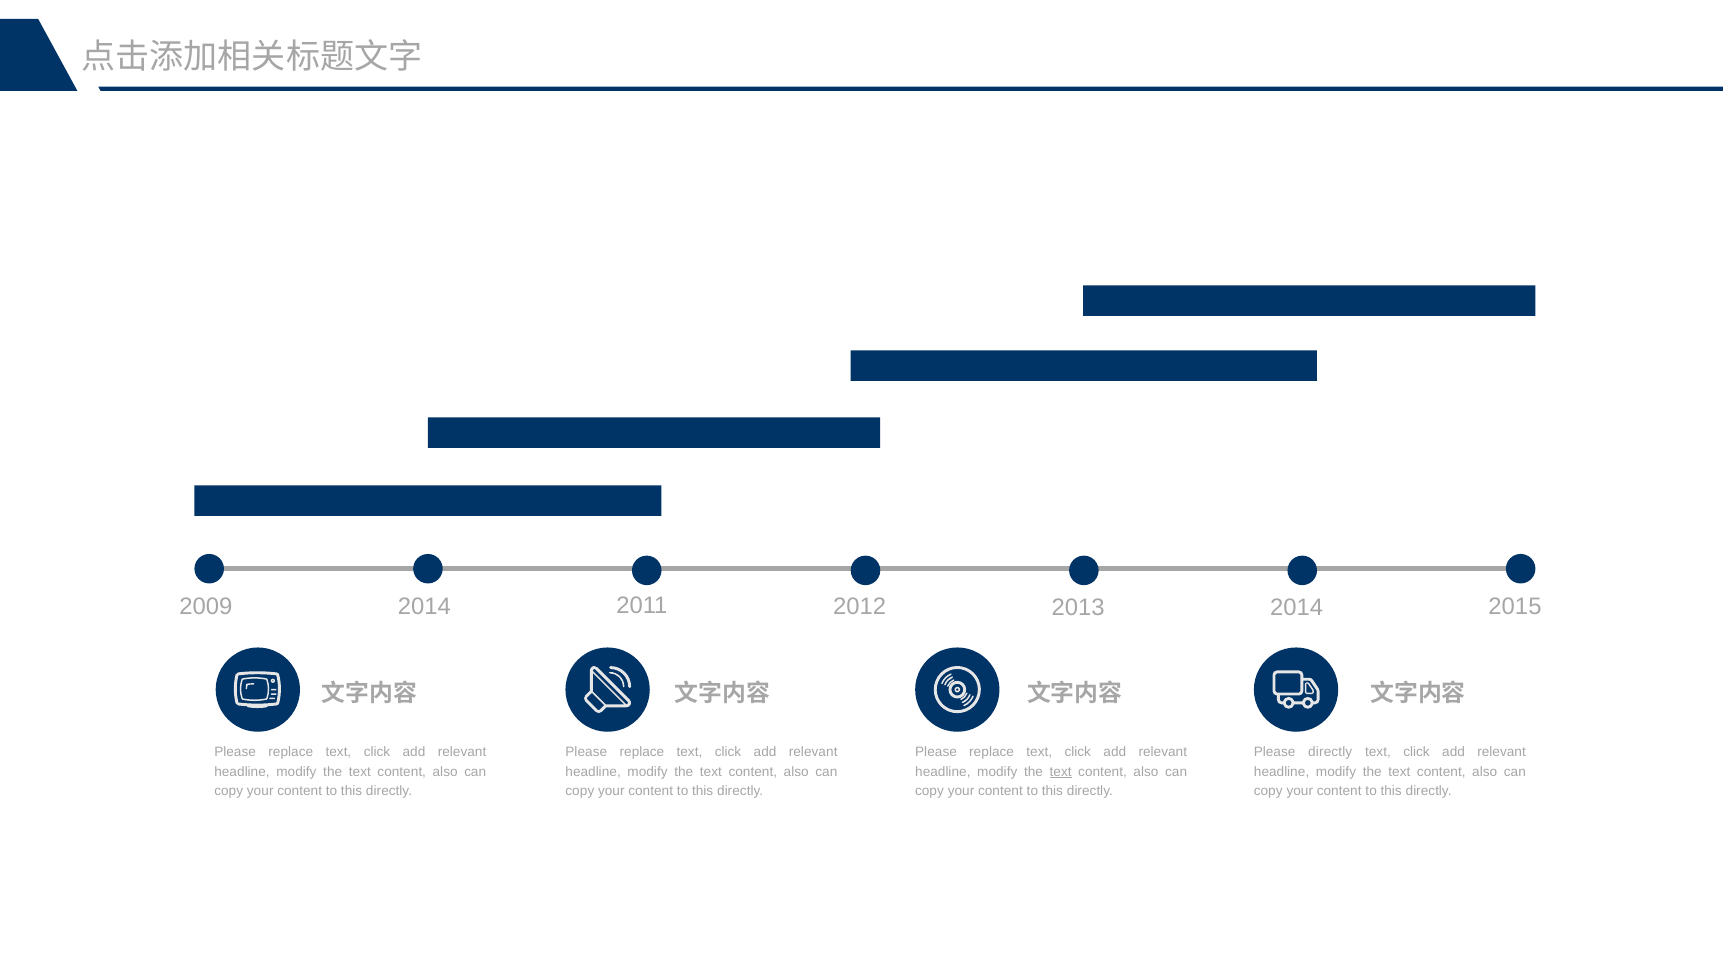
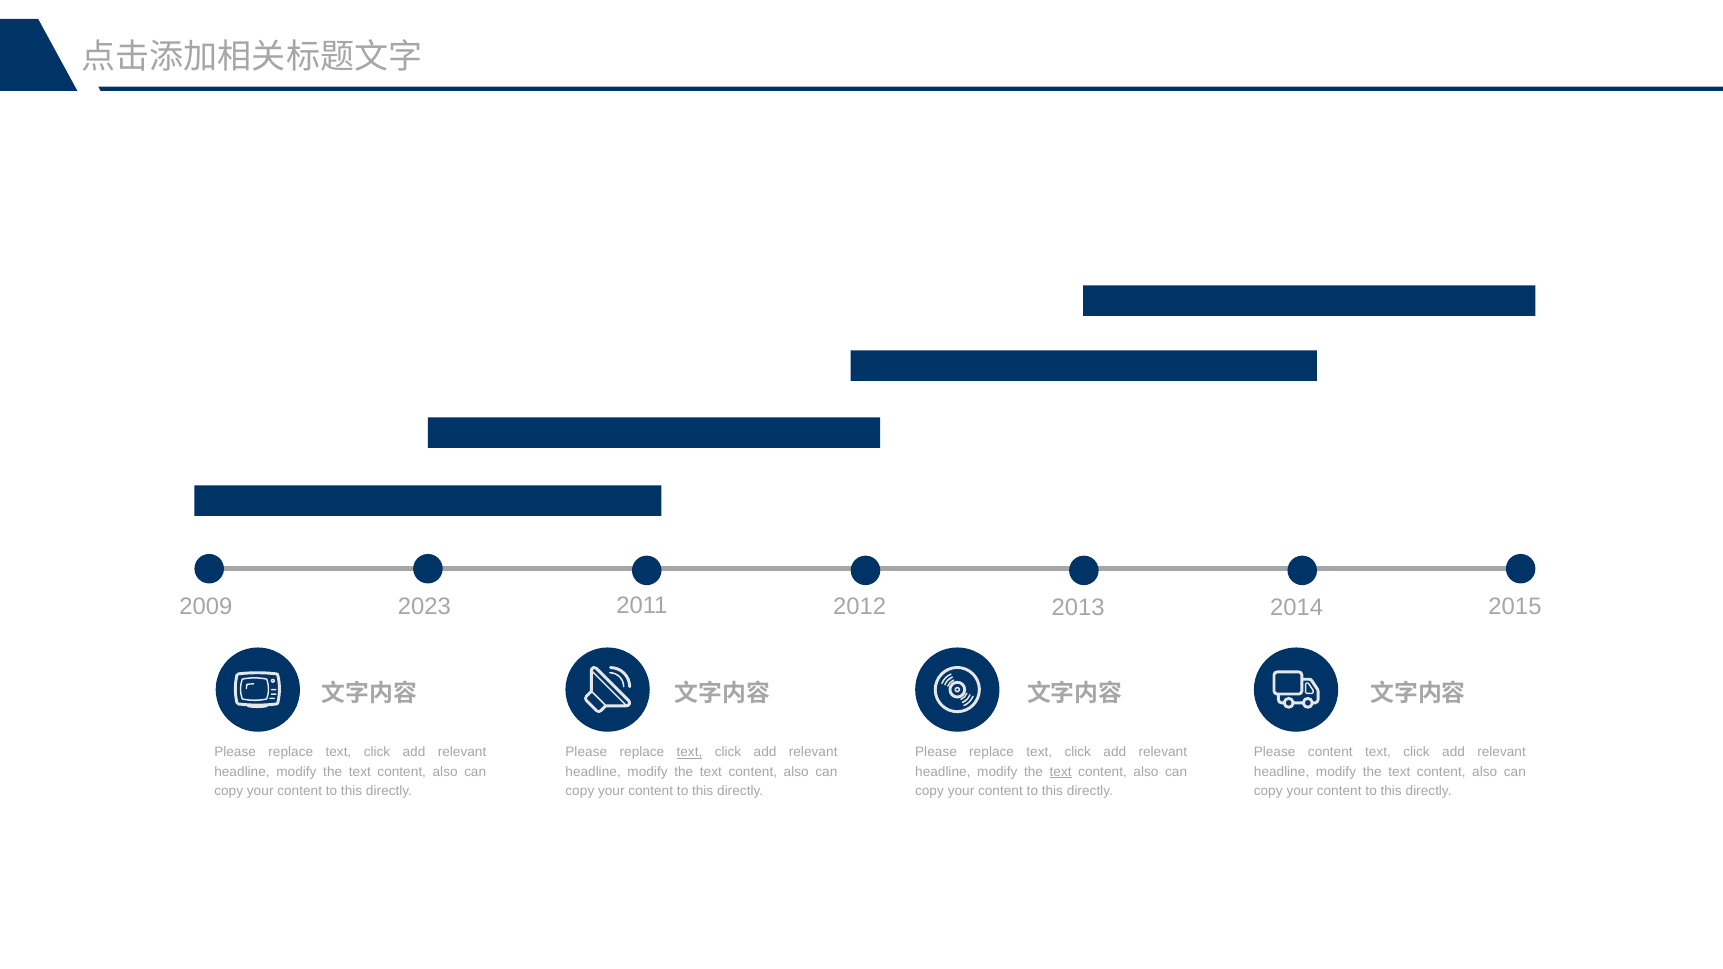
2014: 2014 -> 2023 (424, 607)
text underline: none -> present (689, 752)
Please directly: directly -> content (1330, 752)
